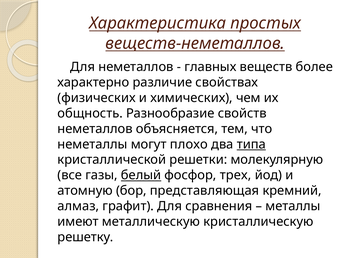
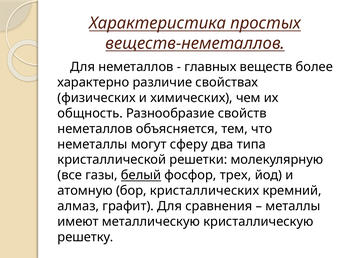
плохо: плохо -> сферу (189, 144)
типа underline: present -> none (251, 144)
представляющая: представляющая -> кристаллических (204, 191)
